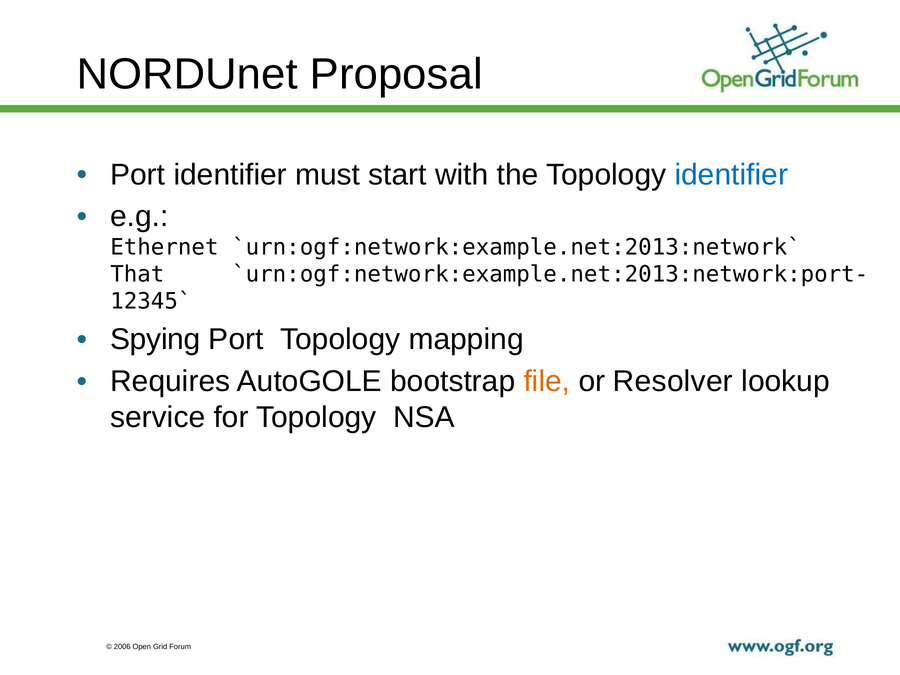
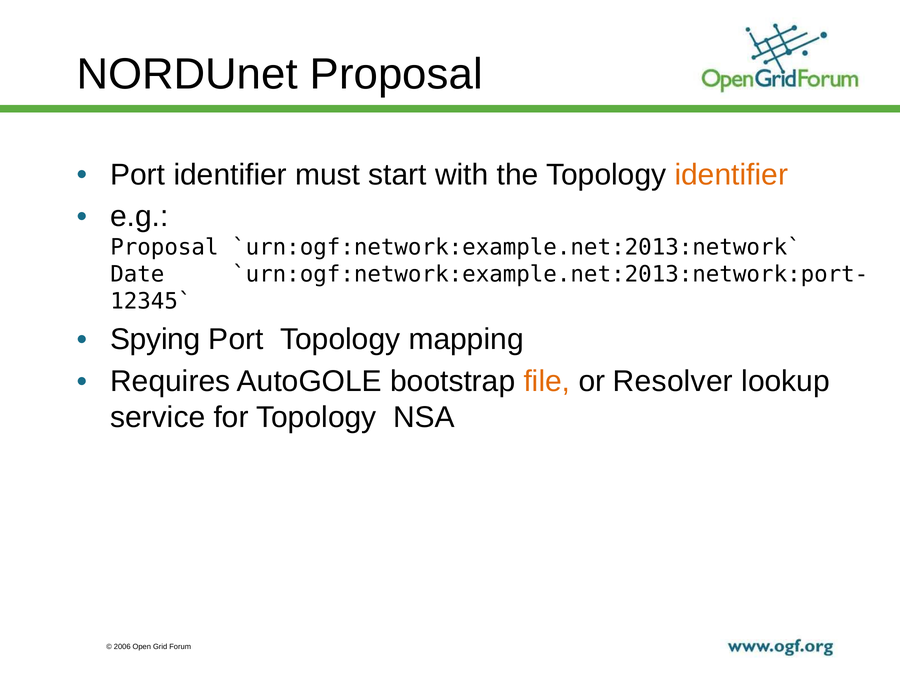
identifier colour: blue -> orange (731, 175)
Ethernet: Ethernet -> Proposal (164, 248)
That: That -> Date (137, 275)
